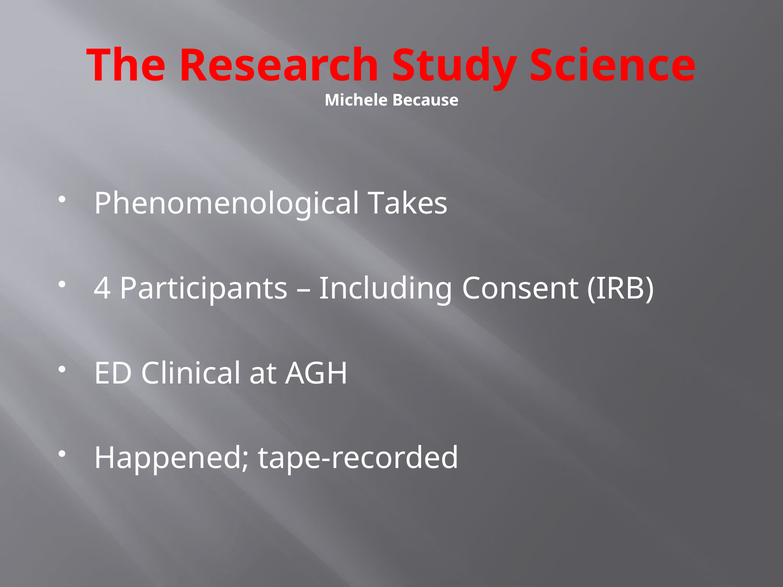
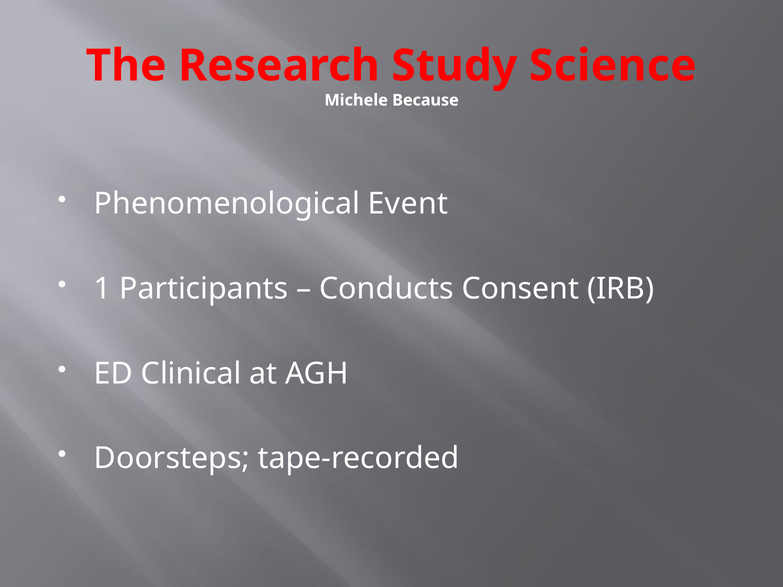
Takes: Takes -> Event (408, 204)
4: 4 -> 1 (103, 289)
Including: Including -> Conducts (386, 289)
Happened: Happened -> Doorsteps (172, 459)
